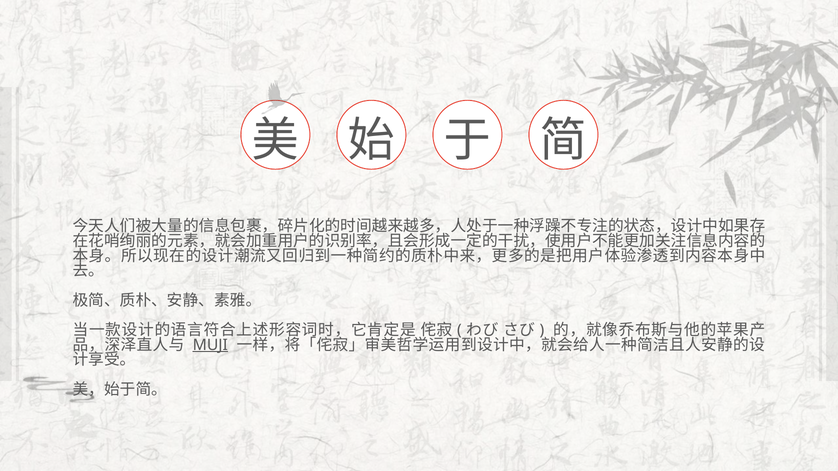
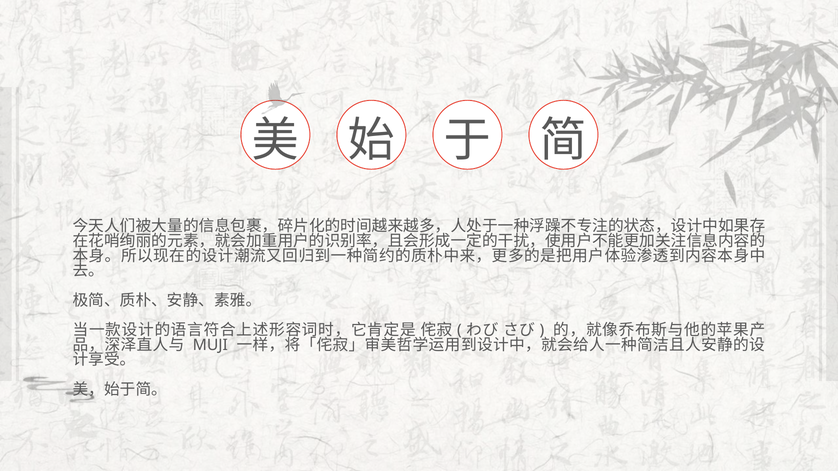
MUJI underline: present -> none (210, 345)
